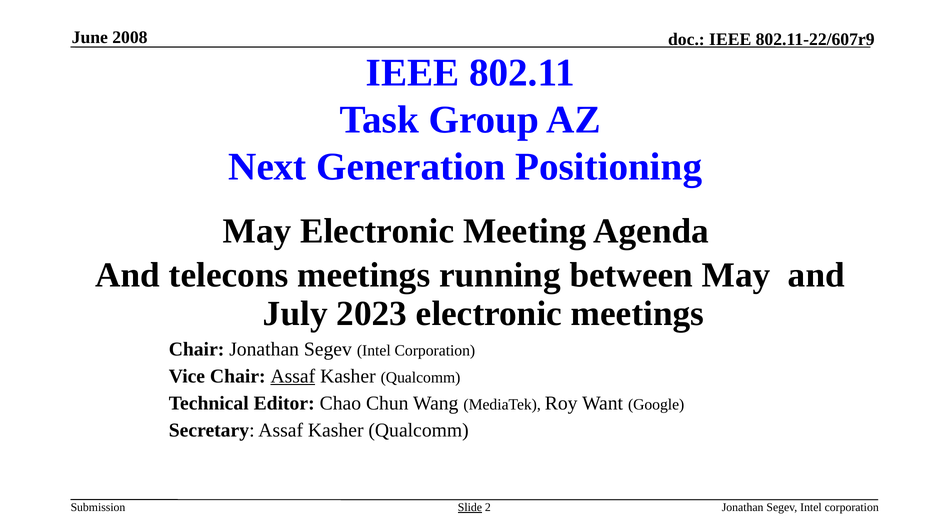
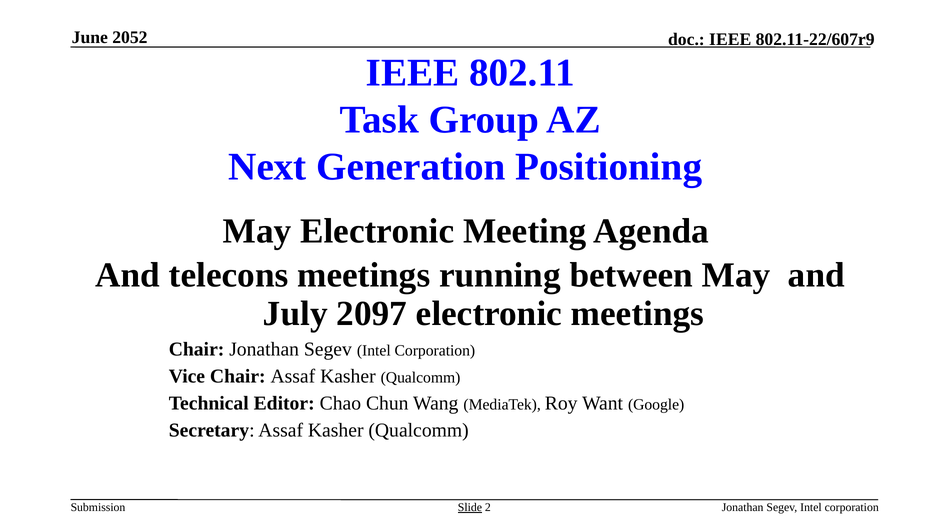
2008: 2008 -> 2052 (130, 37)
2023: 2023 -> 2097 (372, 314)
Assaf underline: present -> none (293, 376)
